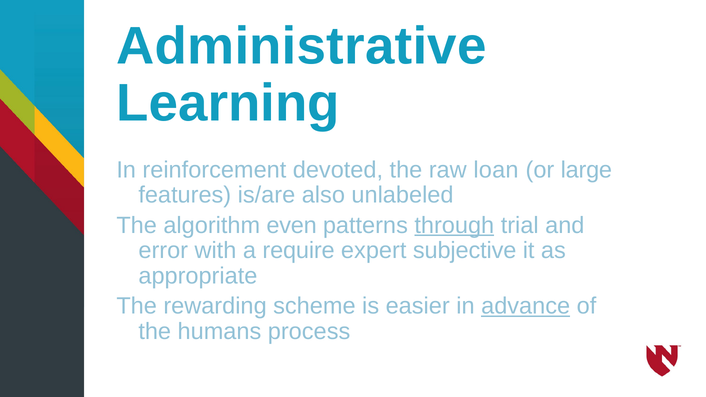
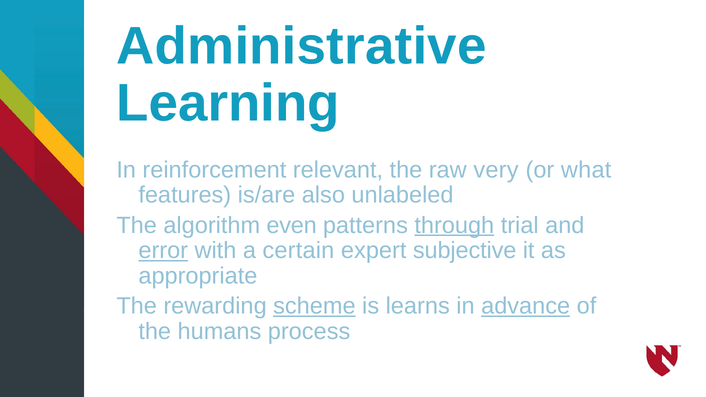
devoted: devoted -> relevant (338, 170)
loan: loan -> very (496, 170)
large: large -> what (586, 170)
error underline: none -> present (163, 251)
require: require -> certain (298, 251)
scheme underline: none -> present (314, 306)
easier: easier -> learns (418, 306)
